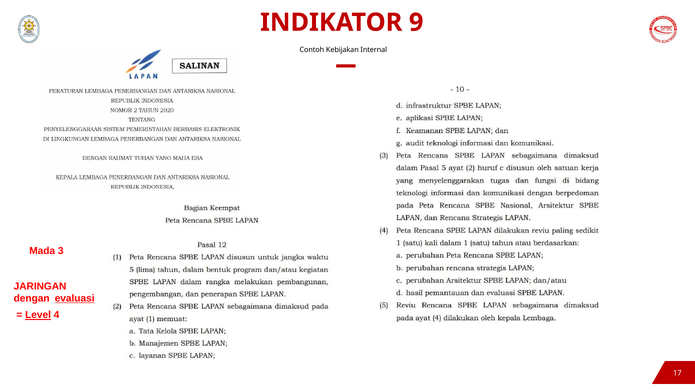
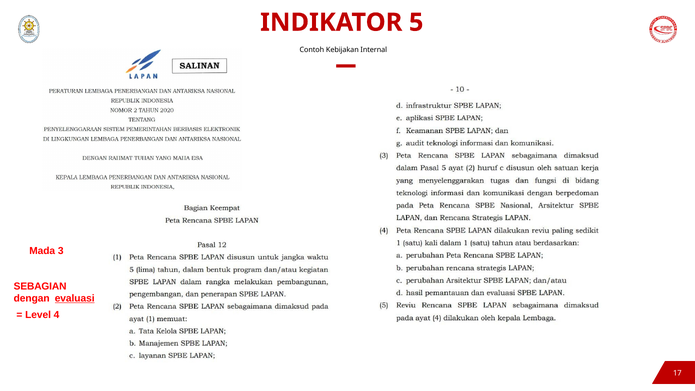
9: 9 -> 5 (416, 22)
JARINGAN: JARINGAN -> SEBAGIAN (40, 286)
Level underline: present -> none (38, 315)
